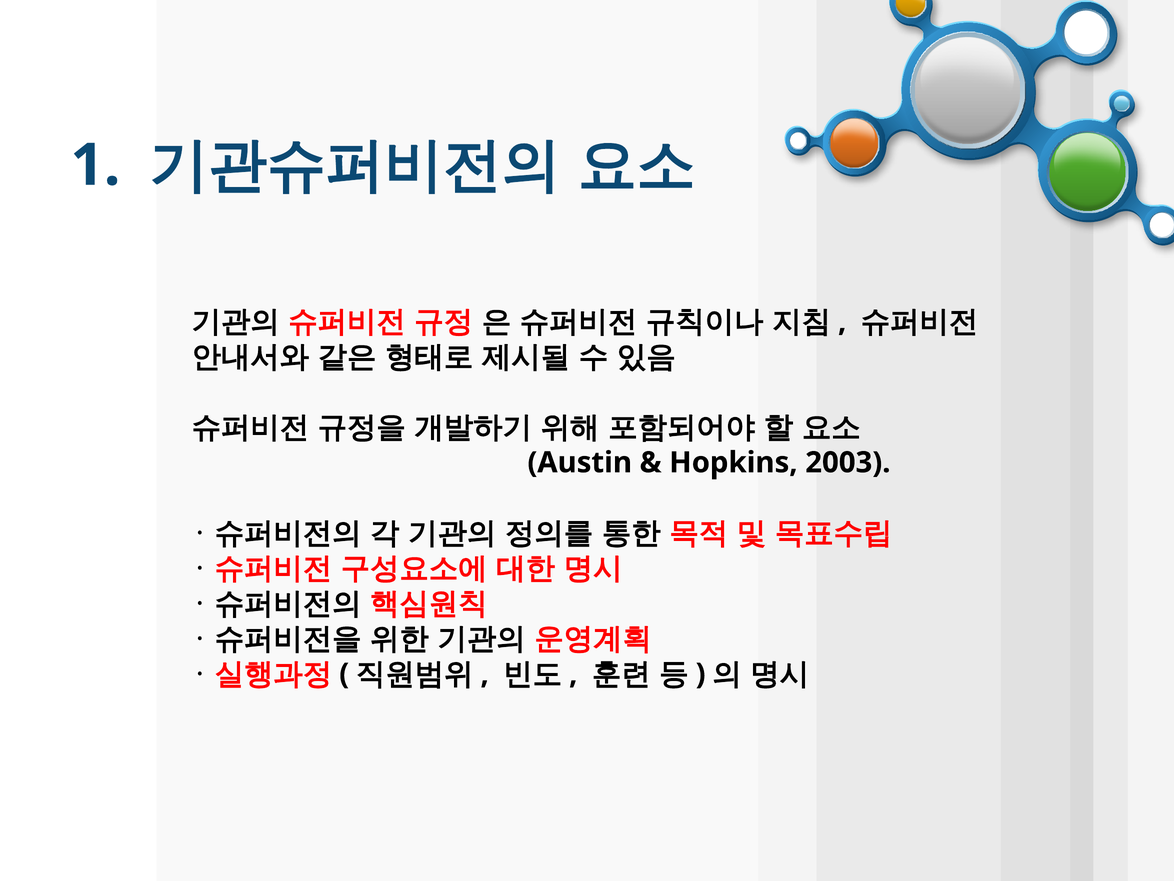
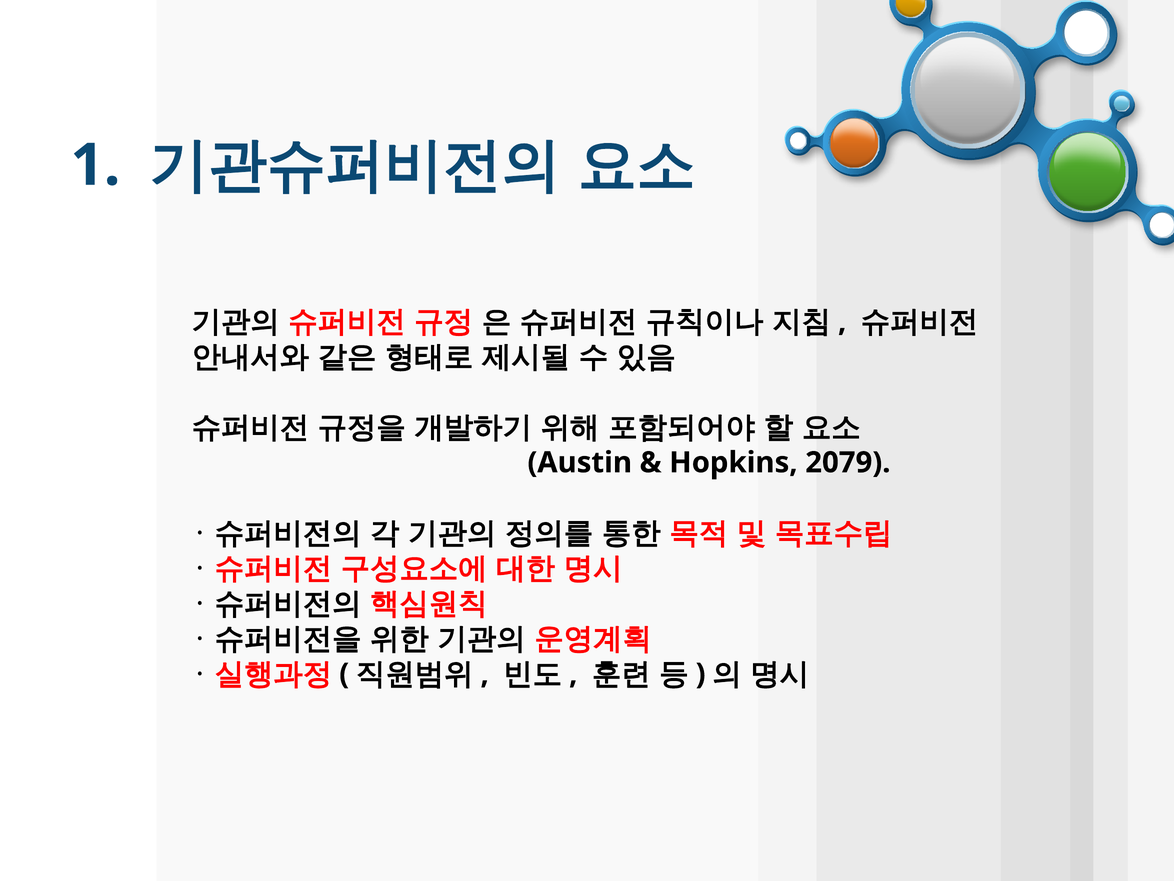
2003: 2003 -> 2079 (848, 462)
